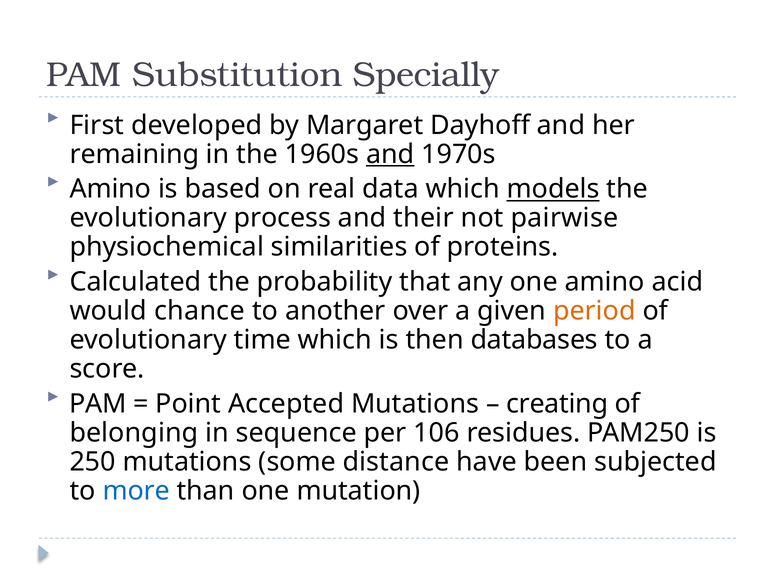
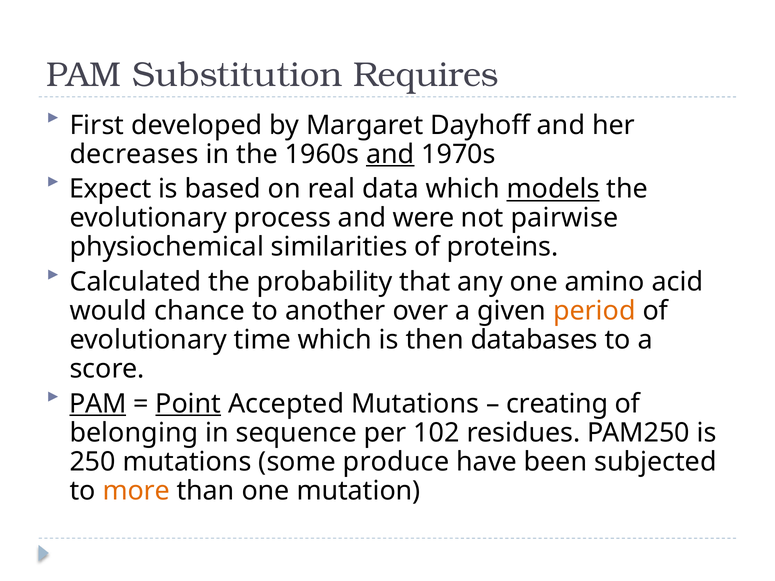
Specially: Specially -> Requires (426, 75)
remaining: remaining -> decreases (134, 154)
Amino: Amino -> Expect (110, 189)
their: their -> were (424, 218)
PAM underline: none -> present (98, 404)
Point underline: none -> present (188, 404)
106: 106 -> 102 (437, 433)
distance: distance -> produce (396, 462)
more colour: blue -> orange (136, 491)
